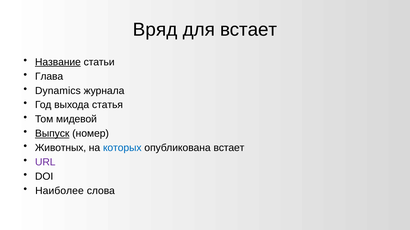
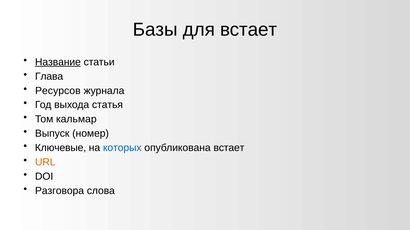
Вряд: Вряд -> Базы (155, 30)
Dynamics: Dynamics -> Ресурсов (58, 91)
мидевой: мидевой -> кальмар (76, 120)
Выпуск underline: present -> none (52, 134)
Животных: Животных -> Ключевые (61, 148)
URL colour: purple -> orange (45, 163)
Наиболее: Наиболее -> Разговора (60, 191)
